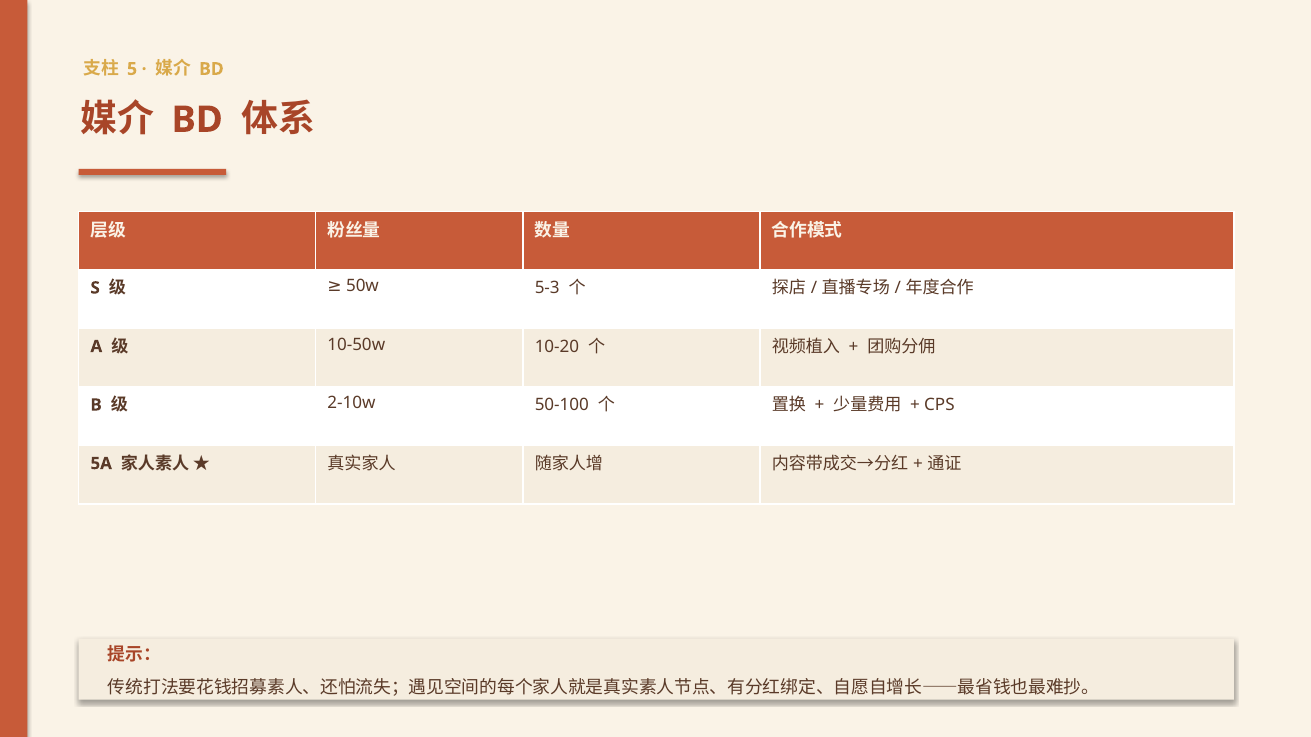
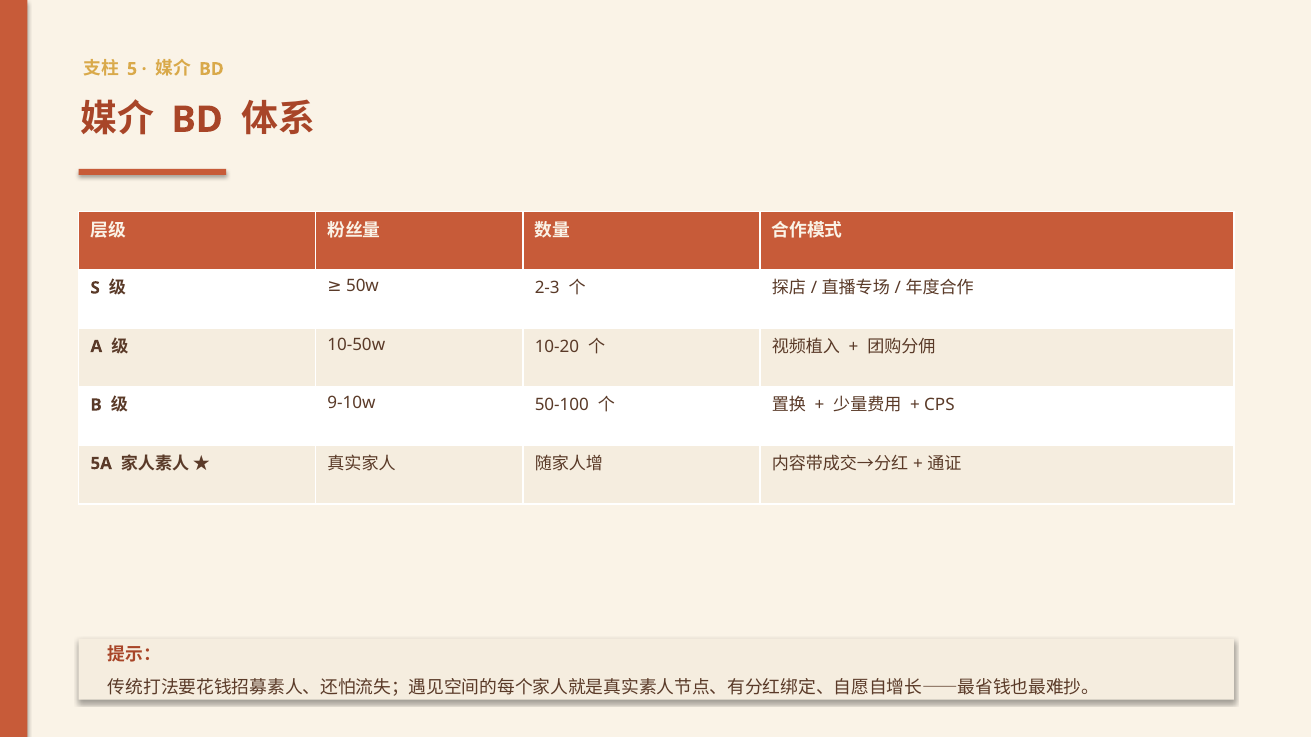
5-3: 5-3 -> 2-3 (547, 288)
2-10w: 2-10w -> 9-10w (351, 404)
